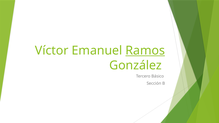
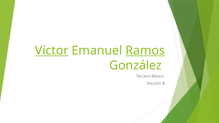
Víctor underline: none -> present (52, 51)
